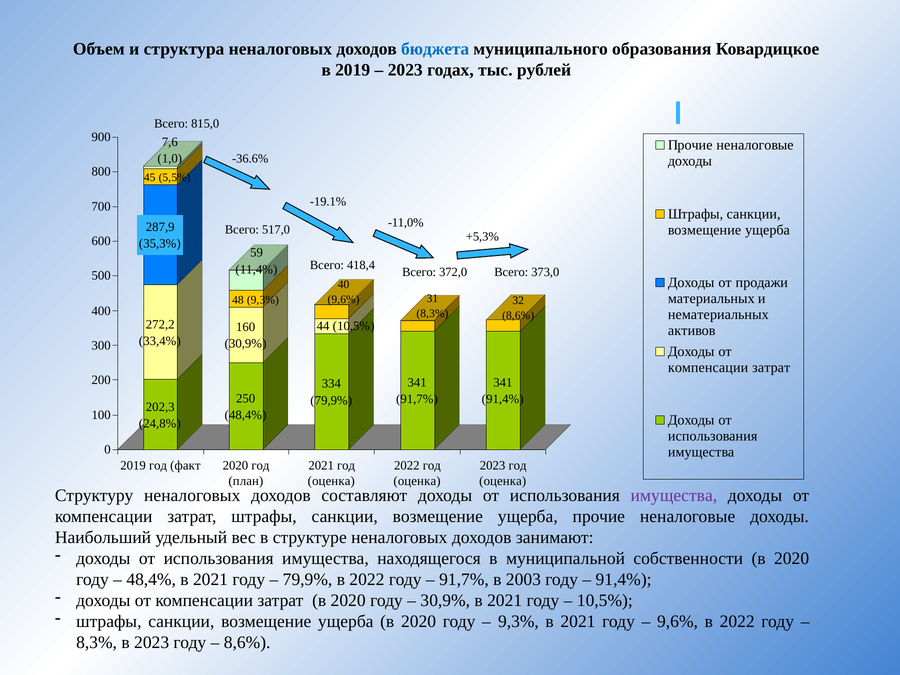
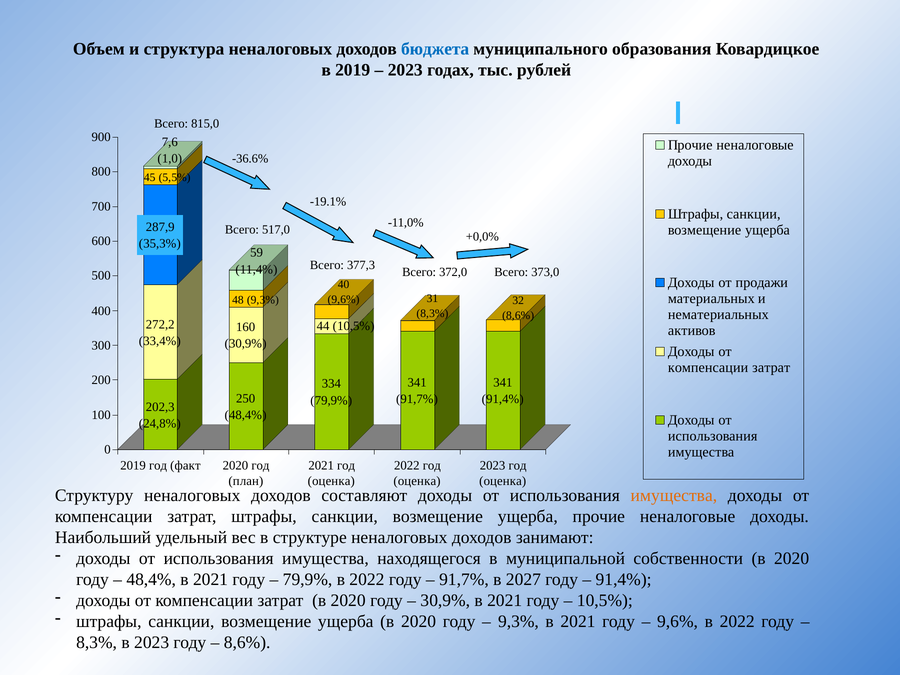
+5,3%: +5,3% -> +0,0% (482, 237)
418,4: 418,4 -> 377,3 (361, 265)
имущества colour: purple -> orange (674, 495)
2003: 2003 -> 2027 (523, 579)
